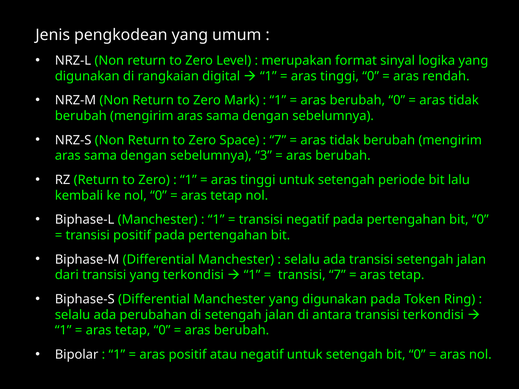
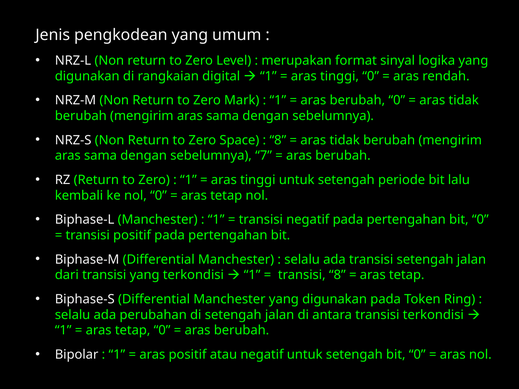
7: 7 -> 8 (278, 140)
3: 3 -> 7 (264, 156)
transisi 7: 7 -> 8 (337, 275)
